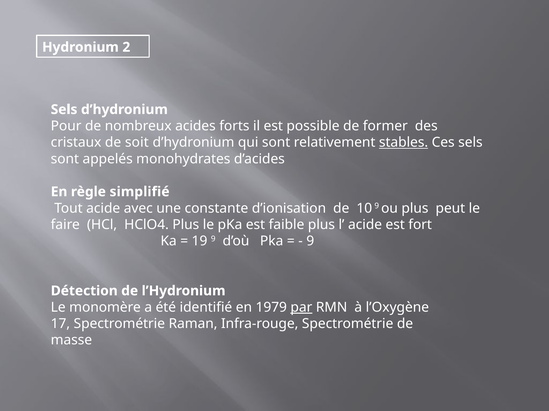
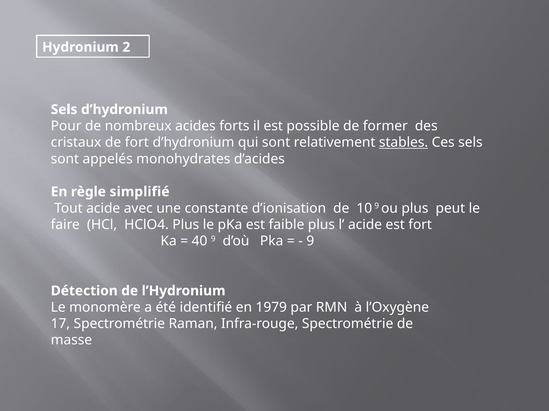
de soit: soit -> fort (137, 143)
19: 19 -> 40 (200, 241)
par underline: present -> none (301, 308)
